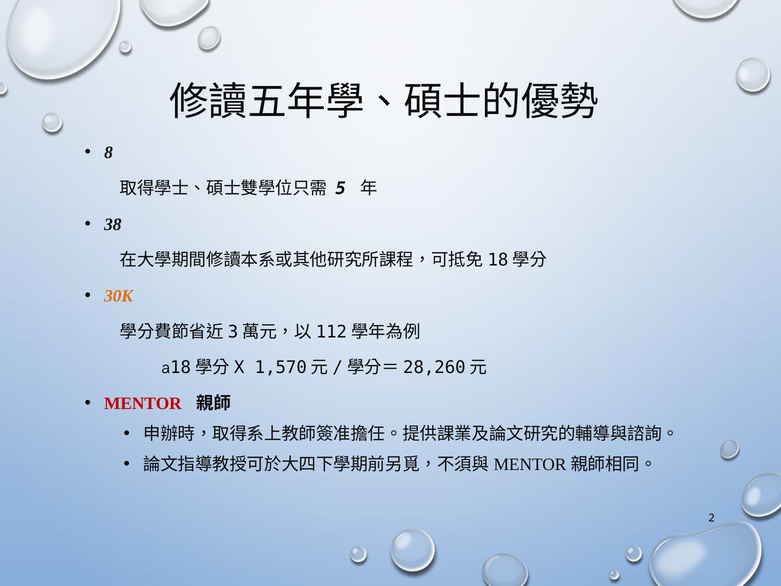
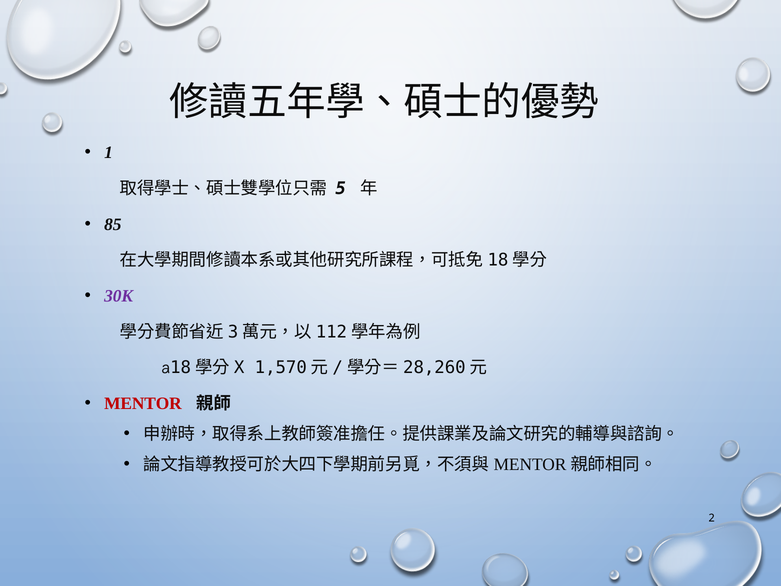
8: 8 -> 1 (109, 153)
38: 38 -> 85 (113, 224)
30K colour: orange -> purple (119, 296)
